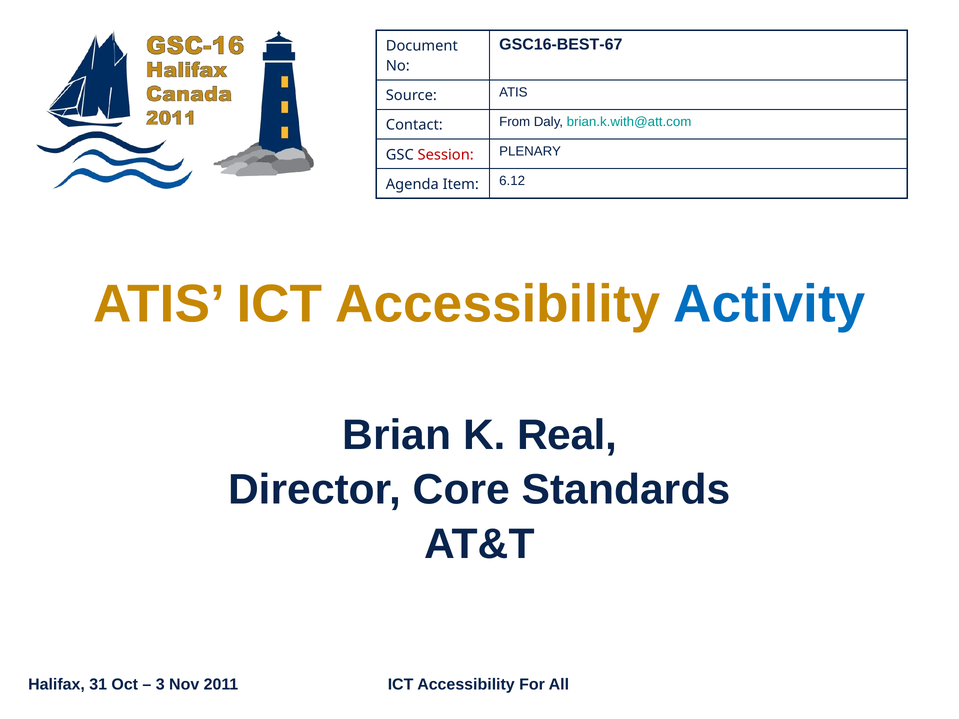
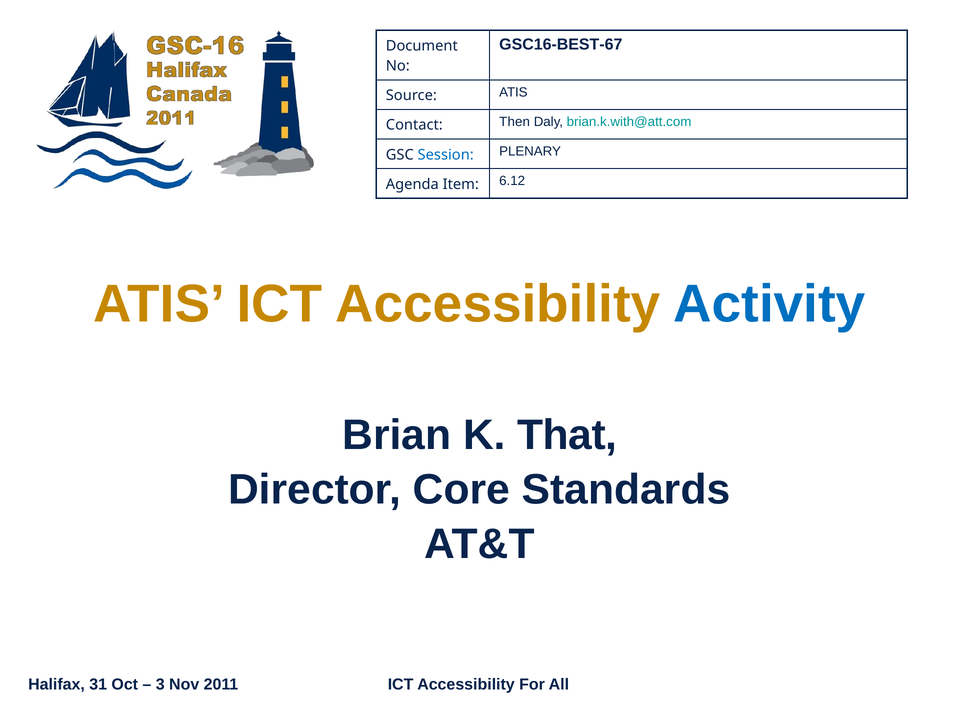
From: From -> Then (515, 122)
Session colour: red -> blue (446, 155)
Real: Real -> That (567, 435)
